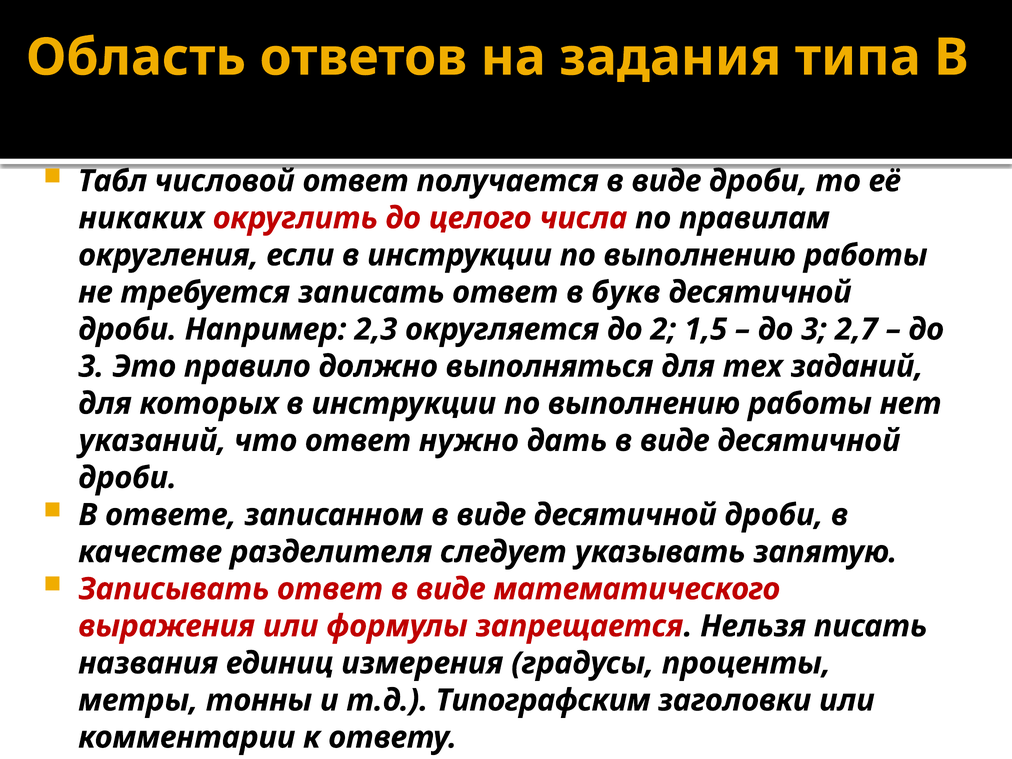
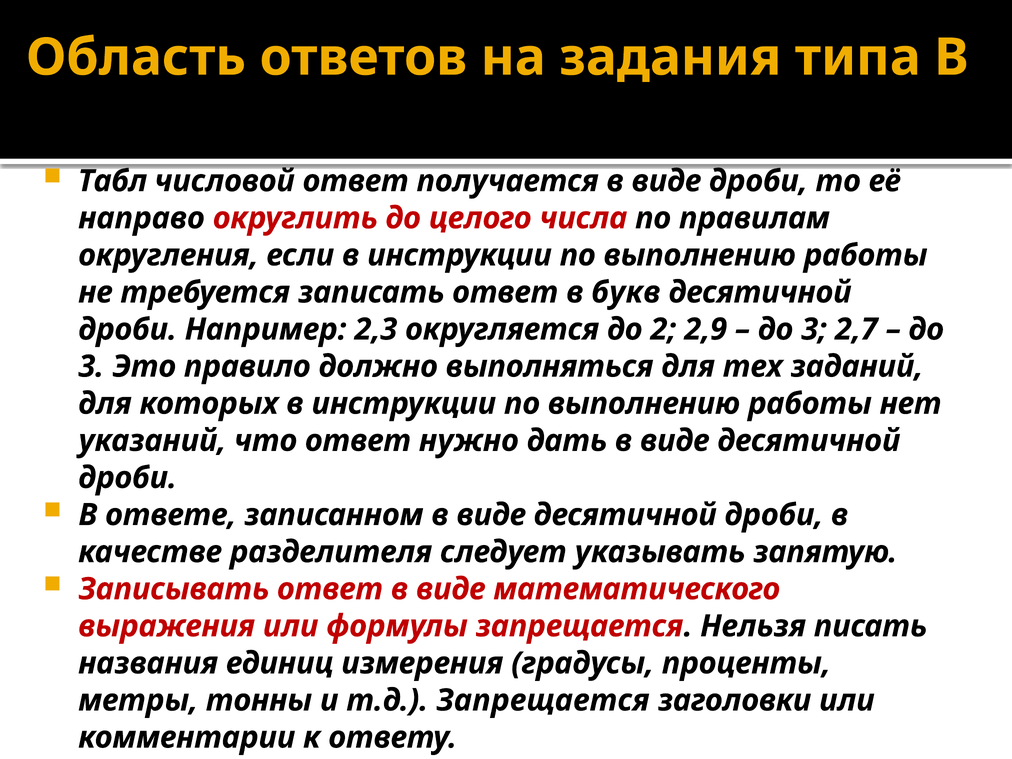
никаких: никаких -> направо (142, 218)
1,5: 1,5 -> 2,9 (706, 329)
т.д Типографским: Типографским -> Запрещается (543, 700)
